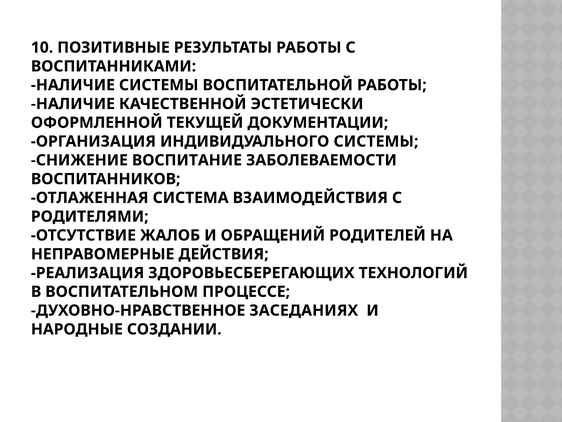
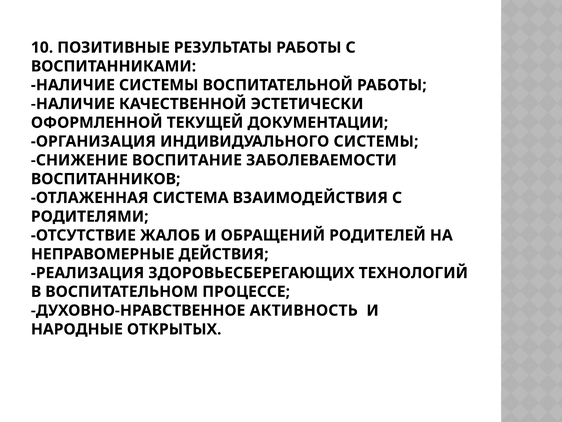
ЗАСЕДАНИЯХ: ЗАСЕДАНИЯХ -> АКТИВНОСТЬ (304, 310)
СОЗДАНИИ: СОЗДАНИИ -> ОТКРЫТЫХ (174, 329)
